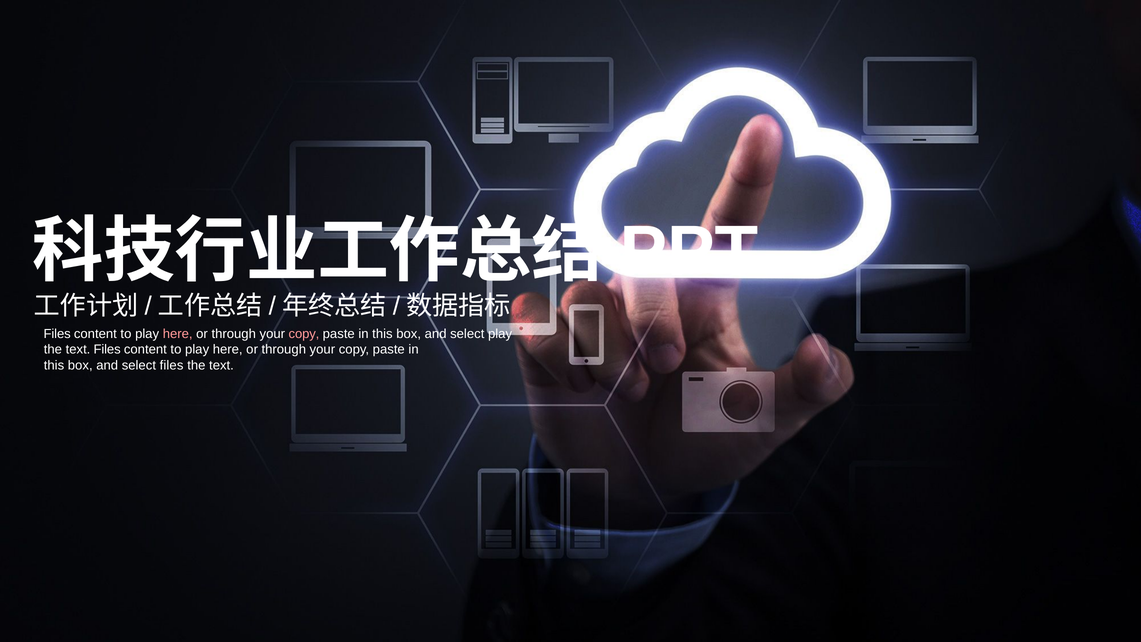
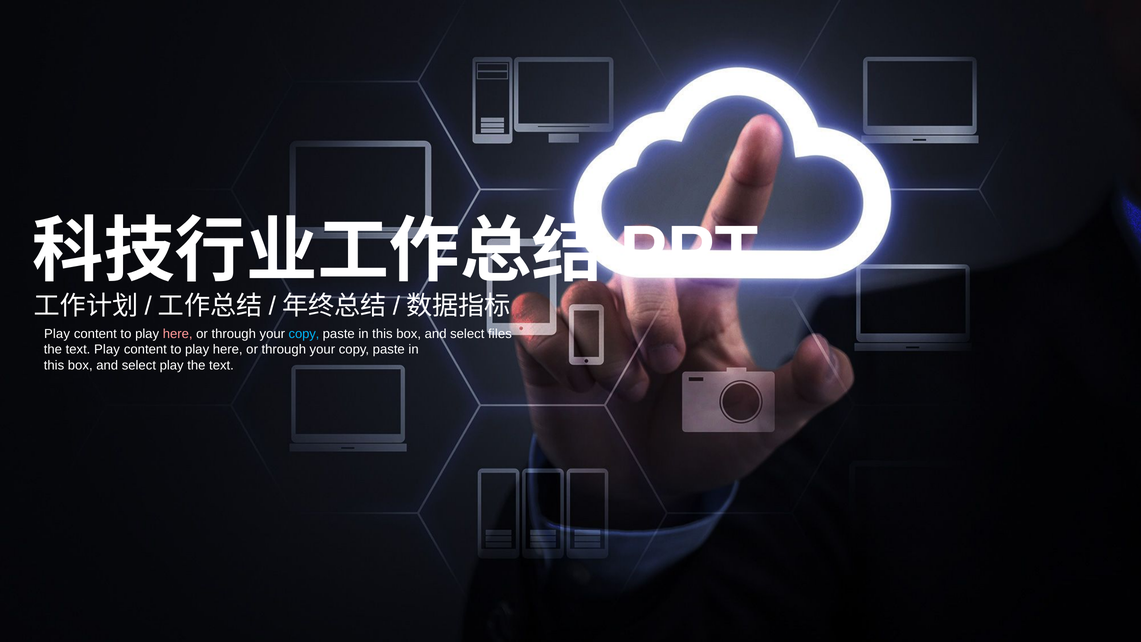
Files: Files -> Play (57, 334)
copy colour: pink -> light blue (304, 334)
select play: play -> files (500, 334)
text Files: Files -> Play (107, 350)
select files: files -> play (172, 365)
